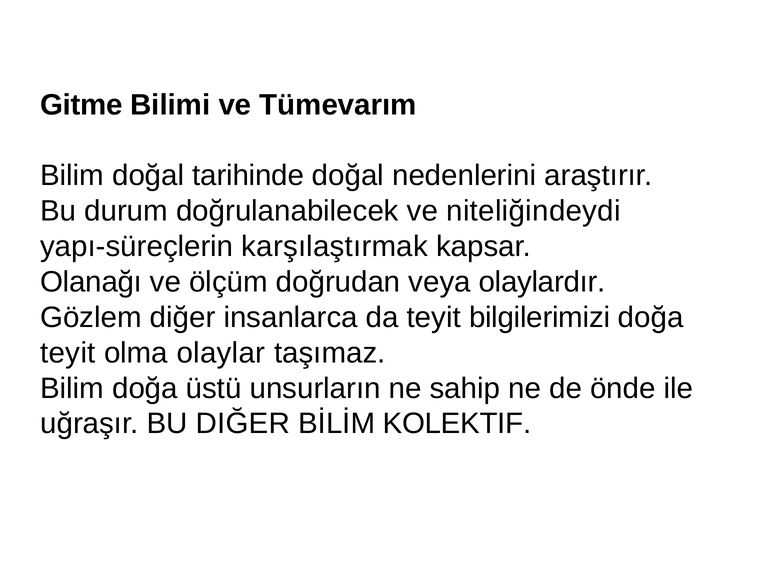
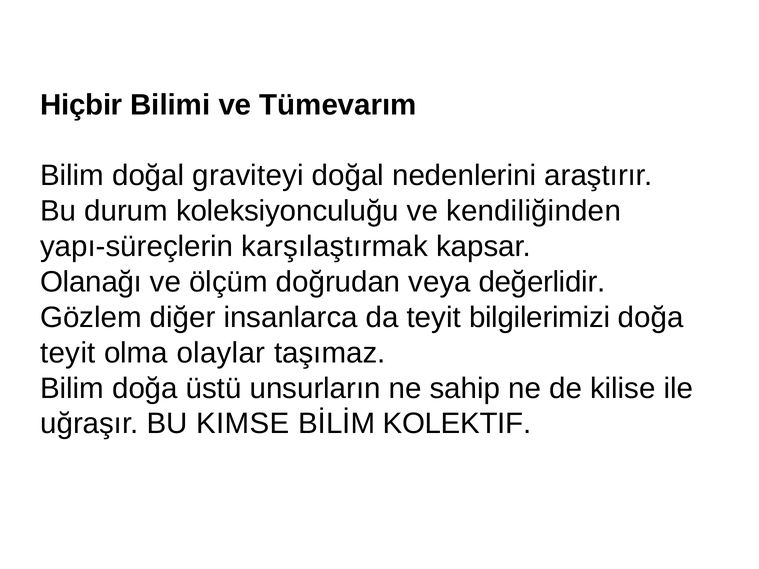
Gitme: Gitme -> Hiçbir (81, 105)
tarihinde: tarihinde -> graviteyi (248, 176)
doğrulanabilecek: doğrulanabilecek -> koleksiyonculuğu (287, 211)
niteliğindeydi: niteliğindeydi -> kendiliğinden (534, 211)
olaylardır: olaylardır -> değerlidir (542, 282)
önde: önde -> kilise (623, 388)
BU DIĞER: DIĞER -> KIMSE (243, 424)
